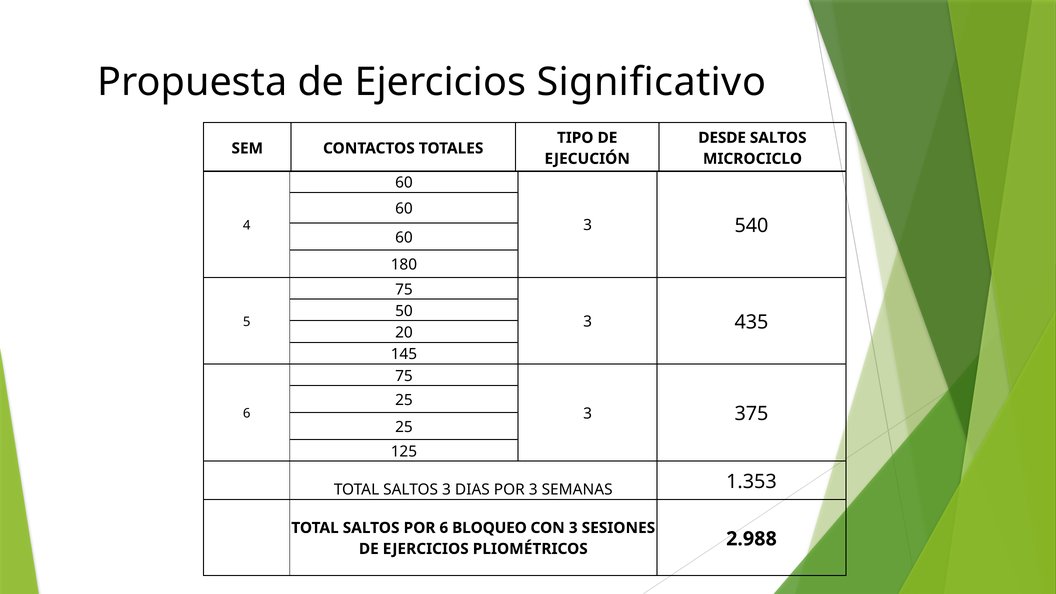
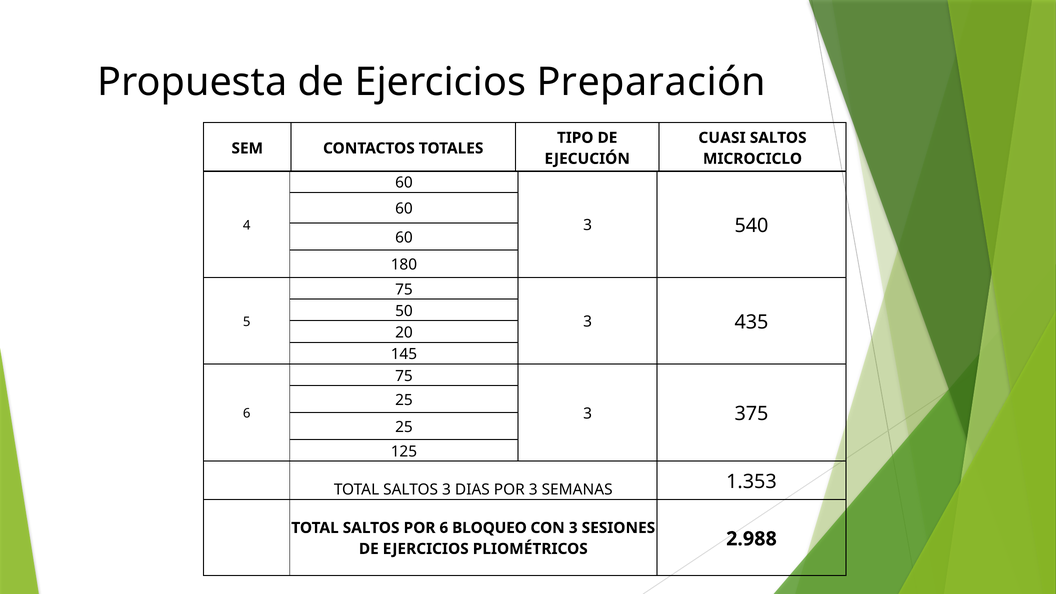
Significativo: Significativo -> Preparación (651, 82)
DESDE: DESDE -> CUASI (722, 138)
